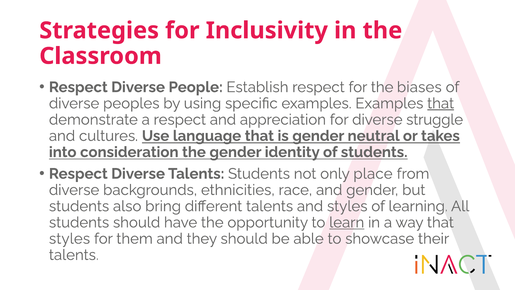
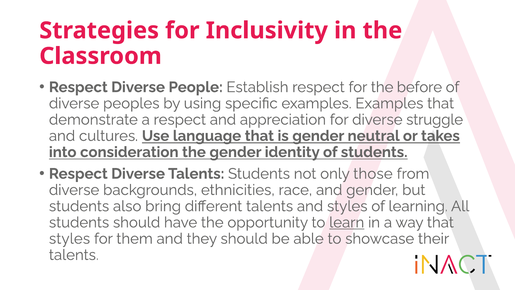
biases: biases -> before (419, 87)
that underline: present -> none (441, 103)
place: place -> those (373, 174)
